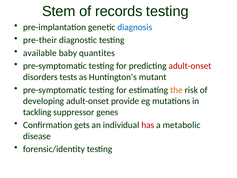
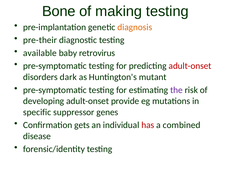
Stem: Stem -> Bone (59, 11)
records: records -> making (119, 11)
diagnosis colour: blue -> orange (135, 27)
quantites: quantites -> retrovirus (97, 53)
tests: tests -> dark (68, 77)
the colour: orange -> purple (176, 90)
tackling: tackling -> specific (37, 112)
metabolic: metabolic -> combined (182, 125)
